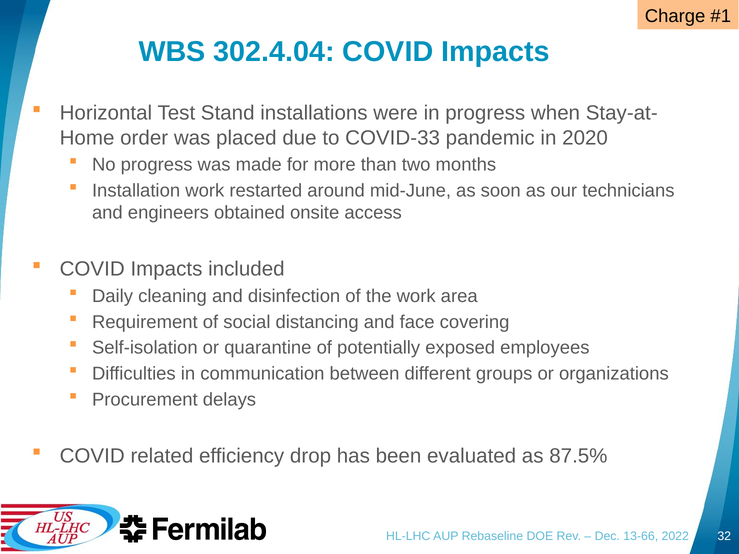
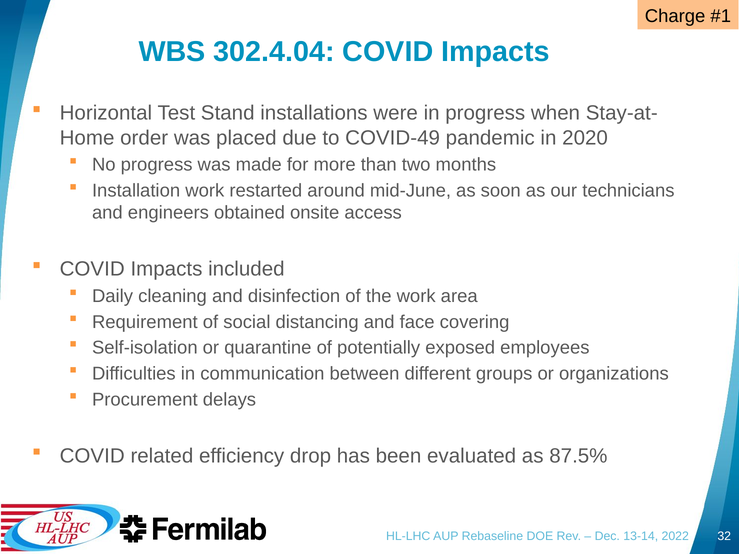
COVID-33: COVID-33 -> COVID-49 (393, 138)
13-66: 13-66 -> 13-14 (641, 536)
